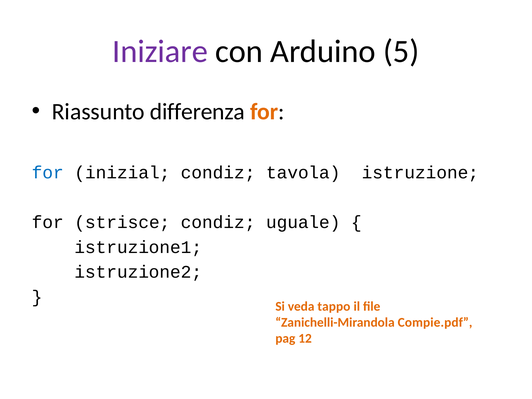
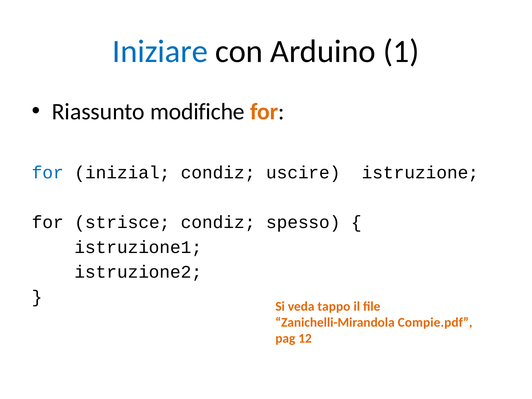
Iniziare colour: purple -> blue (160, 51)
5: 5 -> 1 (401, 51)
differenza: differenza -> modifiche (197, 112)
tavola: tavola -> uscire (303, 173)
uguale: uguale -> spesso (303, 222)
